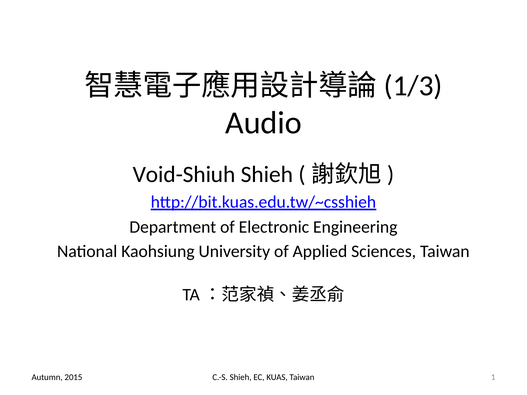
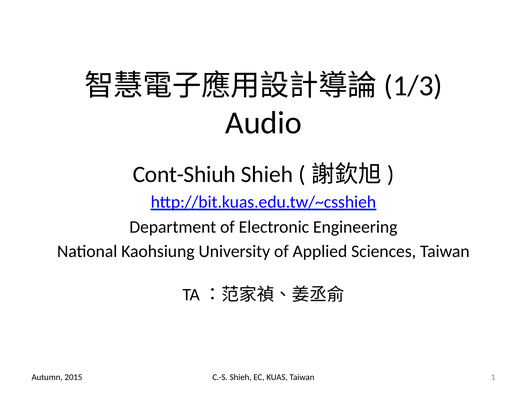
Void-Shiuh: Void-Shiuh -> Cont-Shiuh (184, 174)
